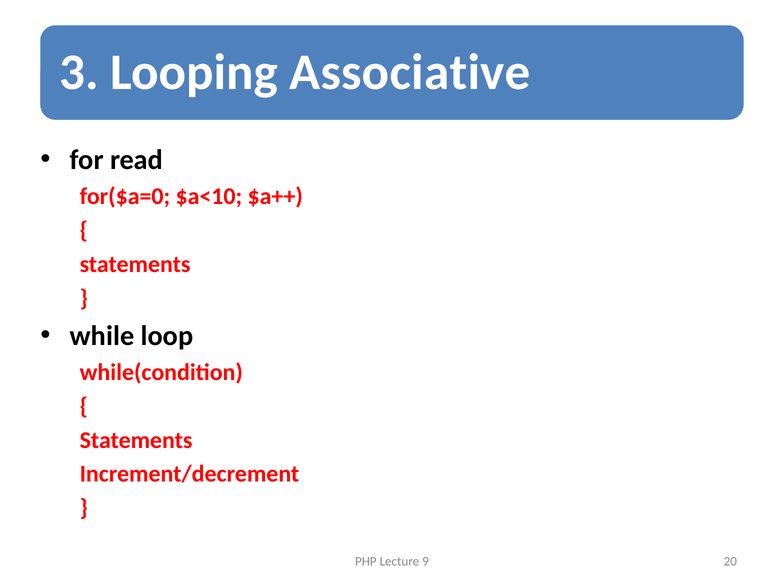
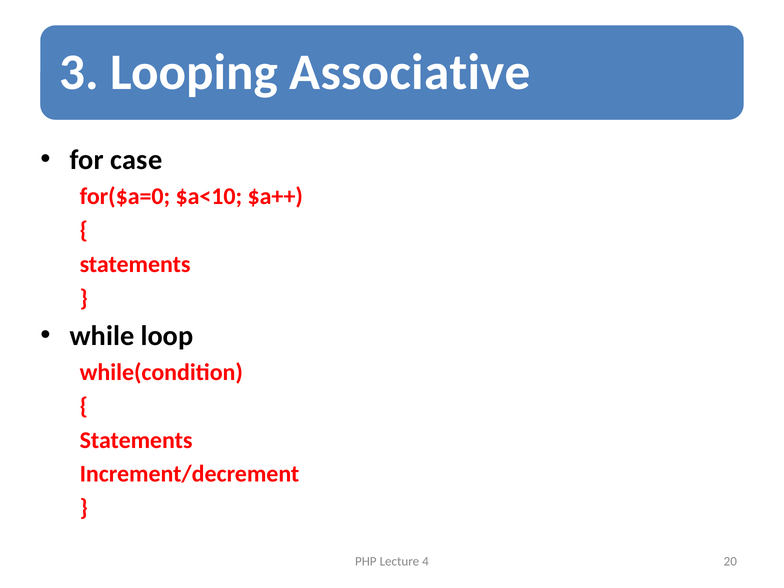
read: read -> case (136, 160)
9: 9 -> 4 (425, 561)
